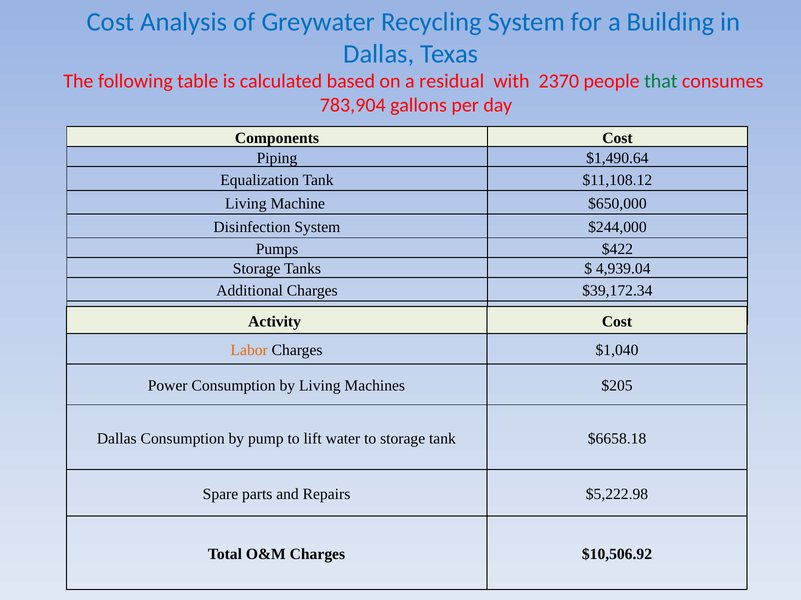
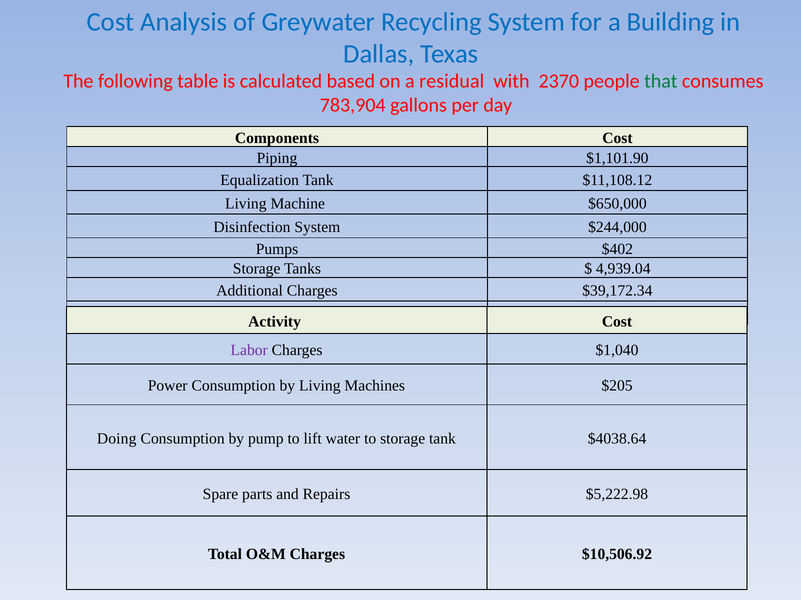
$1,490.64: $1,490.64 -> $1,101.90 (617, 158)
$422: $422 -> $402 (617, 249)
Labor colour: orange -> purple (249, 350)
Dallas: Dallas -> Doing (117, 439)
$6658.18: $6658.18 -> $4038.64 (617, 439)
